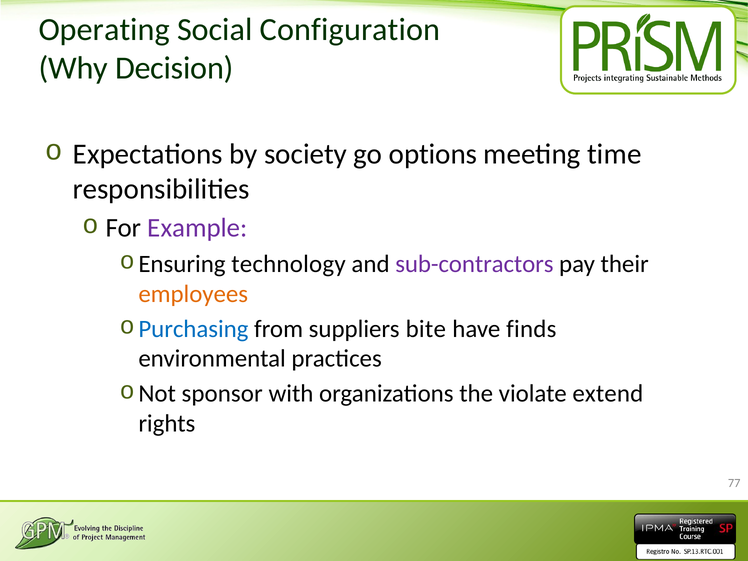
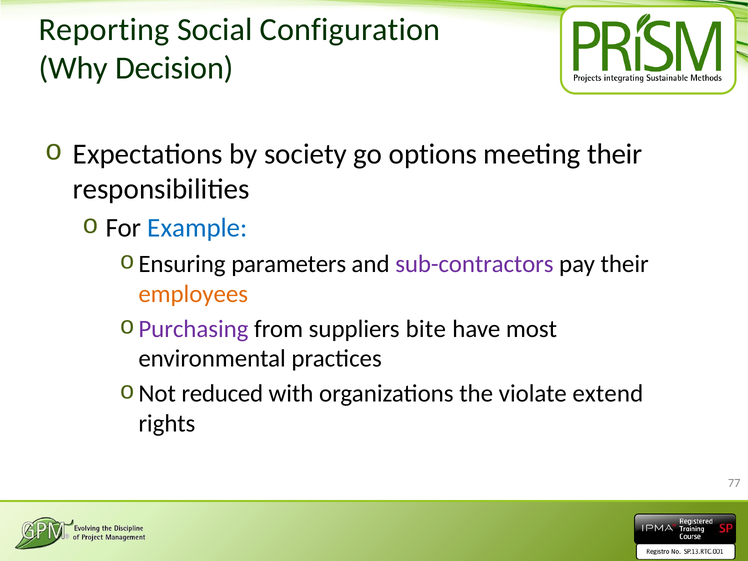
Operating: Operating -> Reporting (104, 30)
meeting time: time -> their (615, 154)
Example colour: purple -> blue (197, 228)
technology: technology -> parameters (289, 264)
Purchasing colour: blue -> purple (193, 329)
finds: finds -> most (531, 329)
sponsor: sponsor -> reduced (222, 394)
